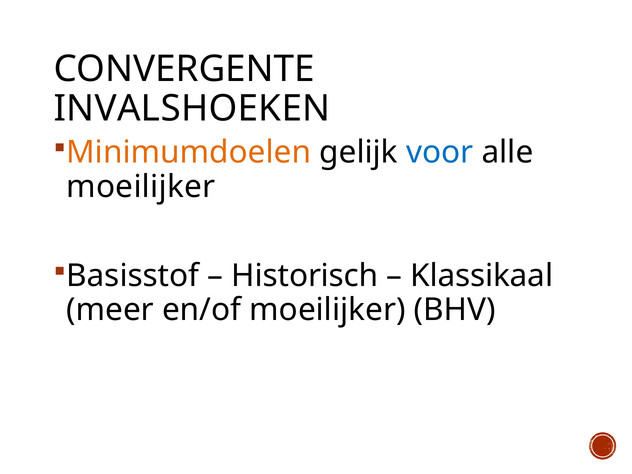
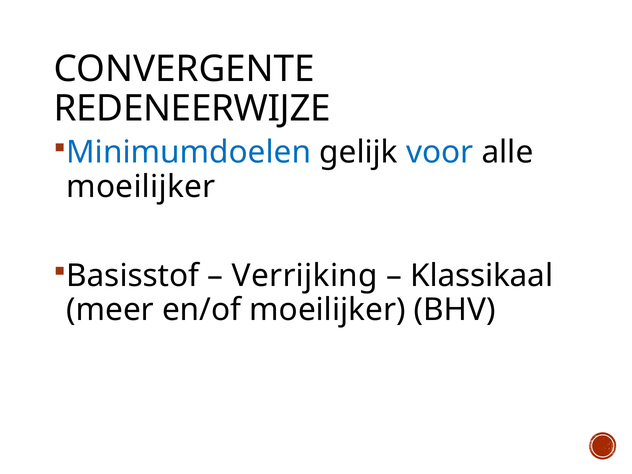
INVALSHOEKEN: INVALSHOEKEN -> REDENEERWIJZE (192, 109)
Minimumdoelen colour: orange -> blue (189, 152)
Historisch: Historisch -> Verrijking (305, 276)
